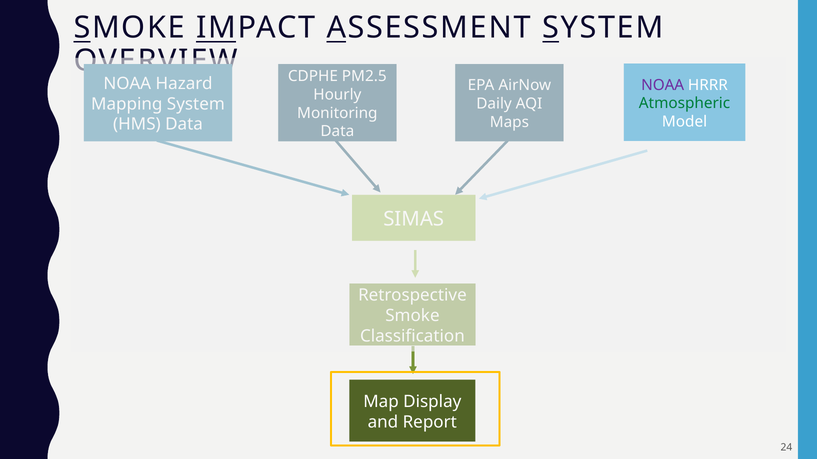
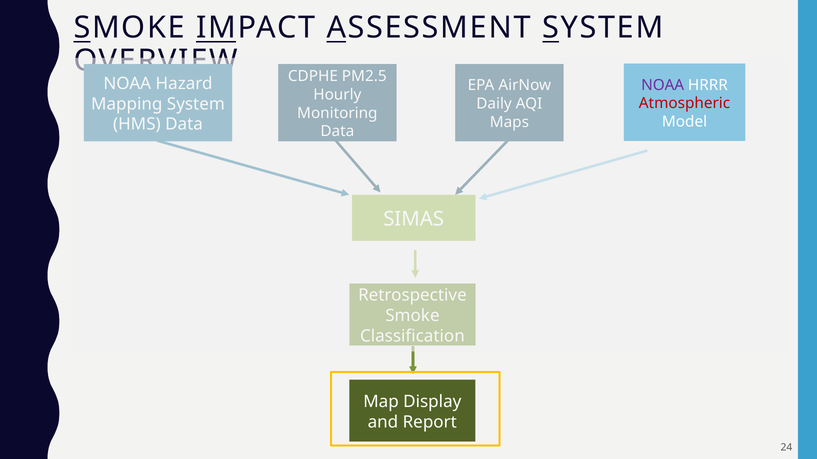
Atmospheric colour: green -> red (684, 103)
